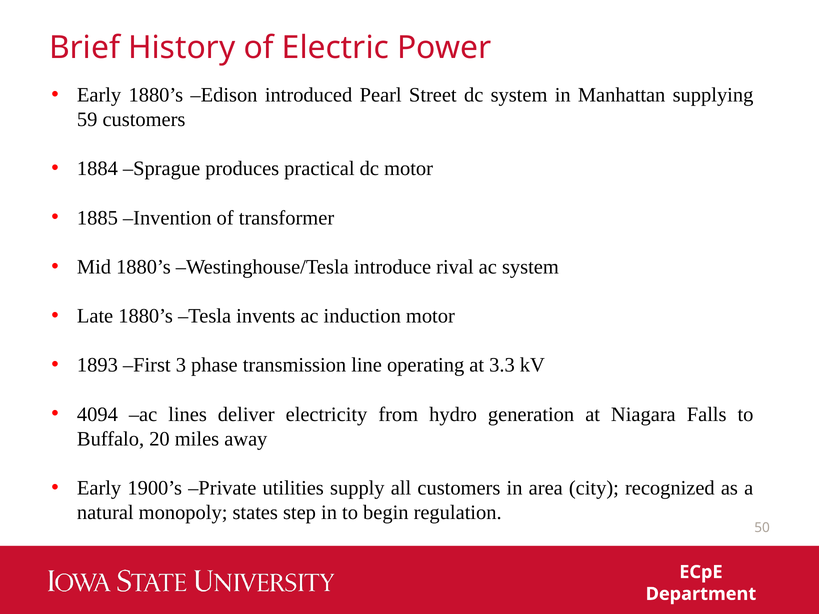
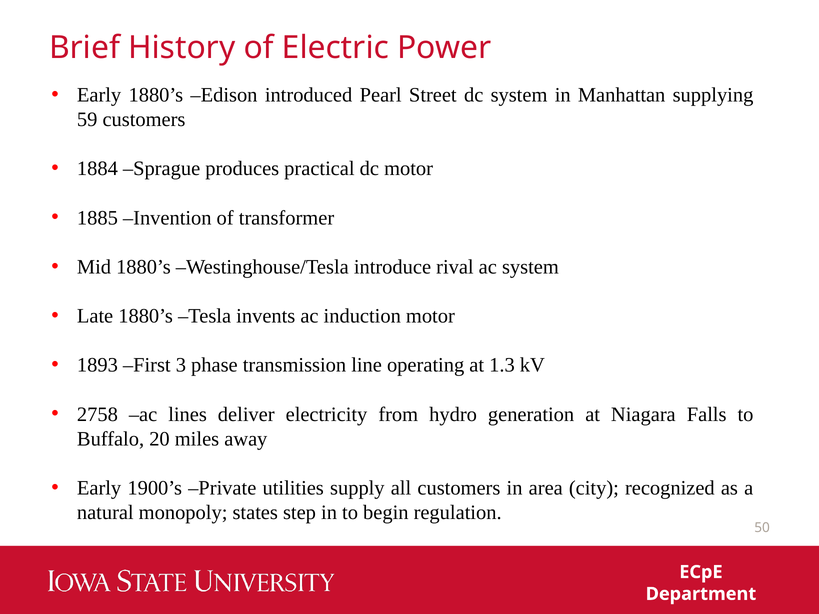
3.3: 3.3 -> 1.3 (502, 365)
4094: 4094 -> 2758 (97, 414)
